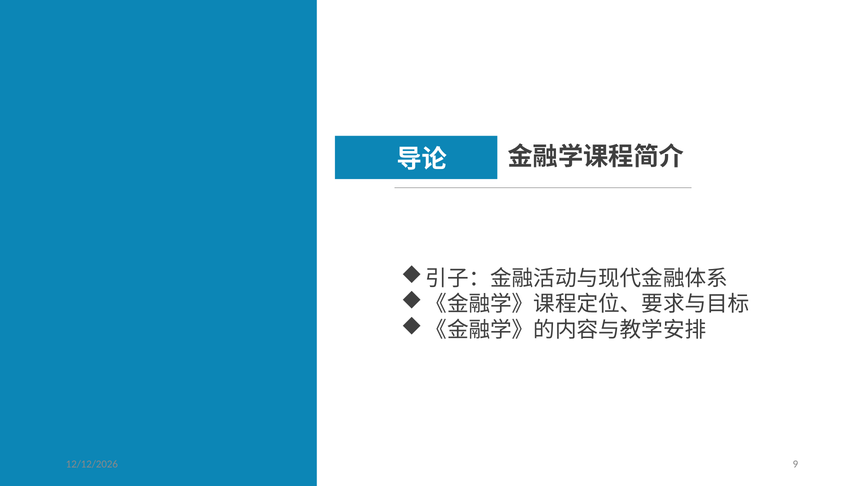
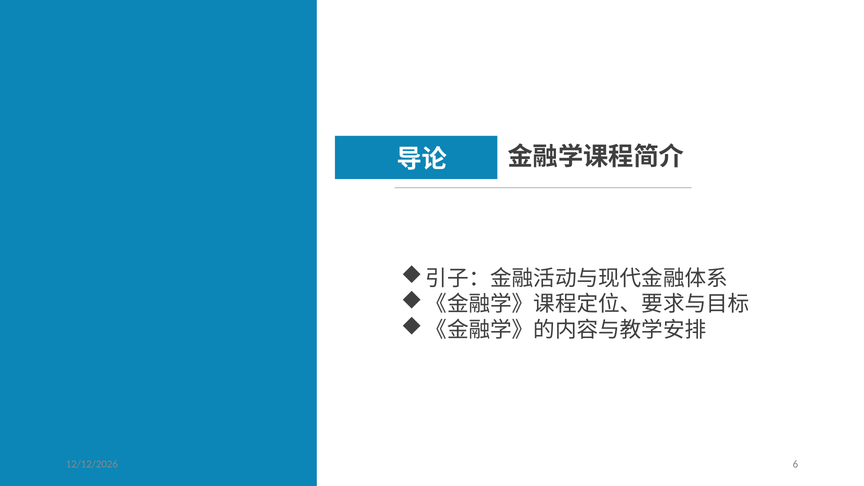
9: 9 -> 6 (795, 464)
